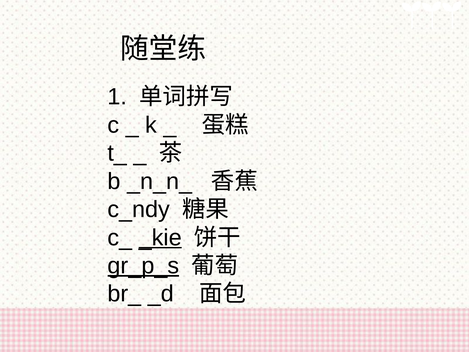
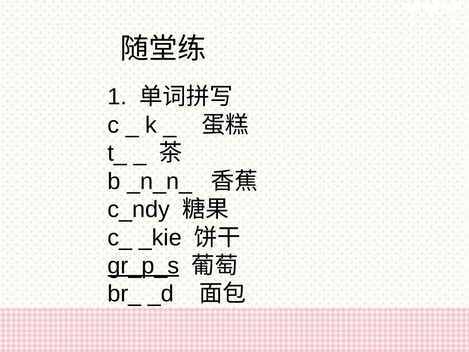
_kie underline: present -> none (160, 237)
